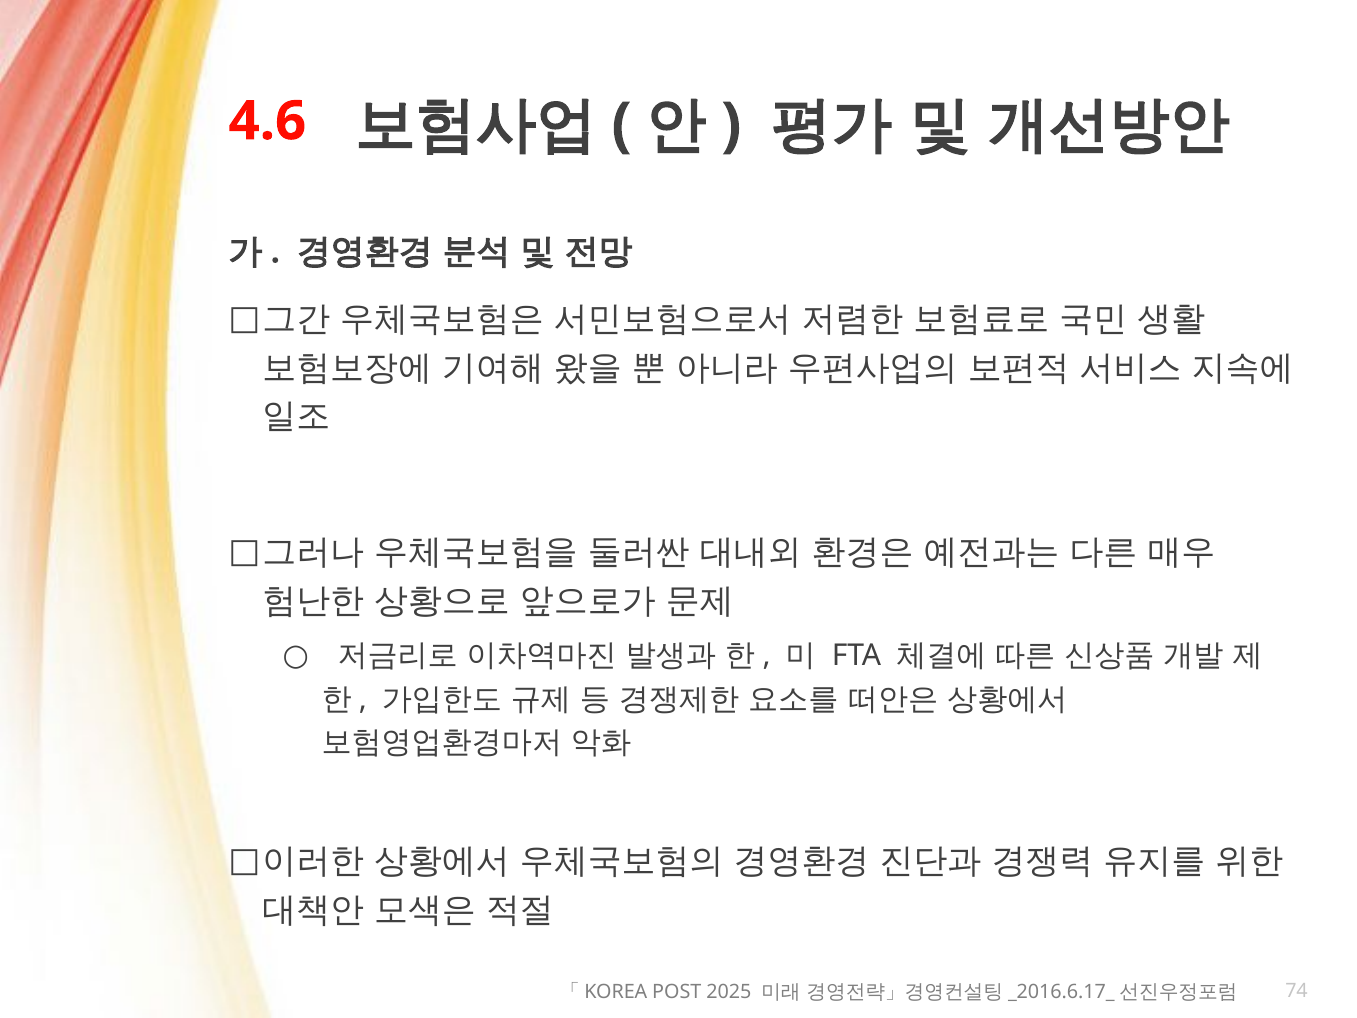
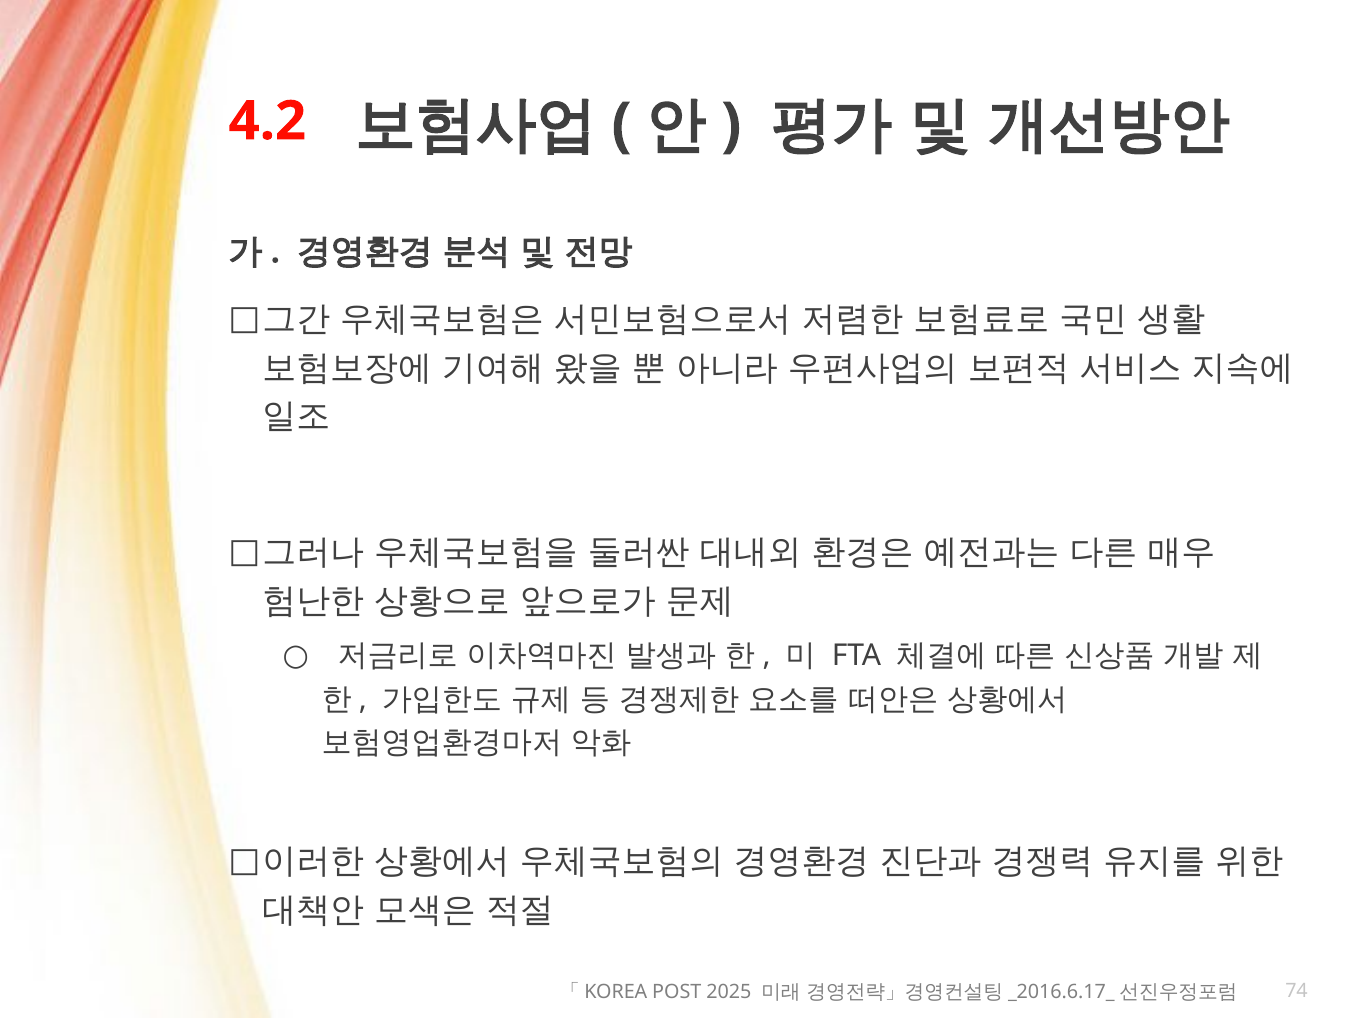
4.6: 4.6 -> 4.2 (267, 121)
